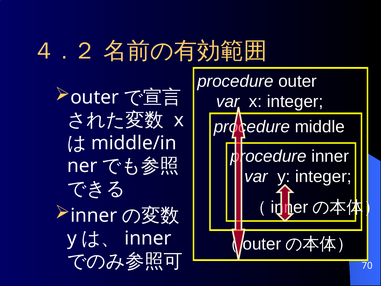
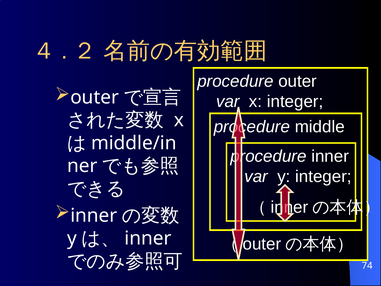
70: 70 -> 74 (367, 265)
